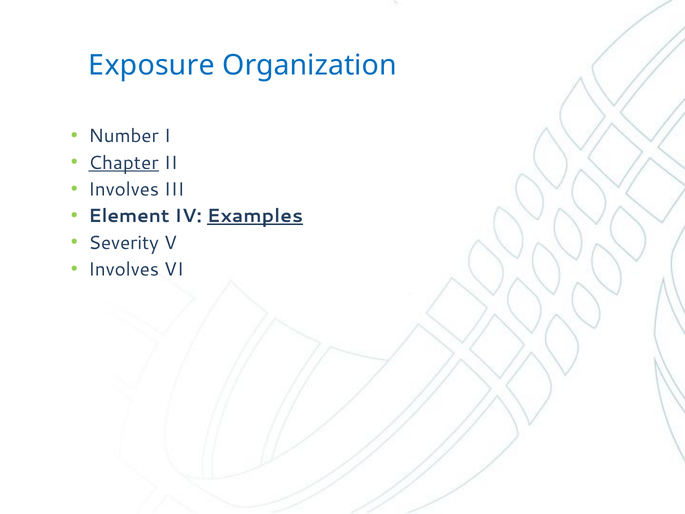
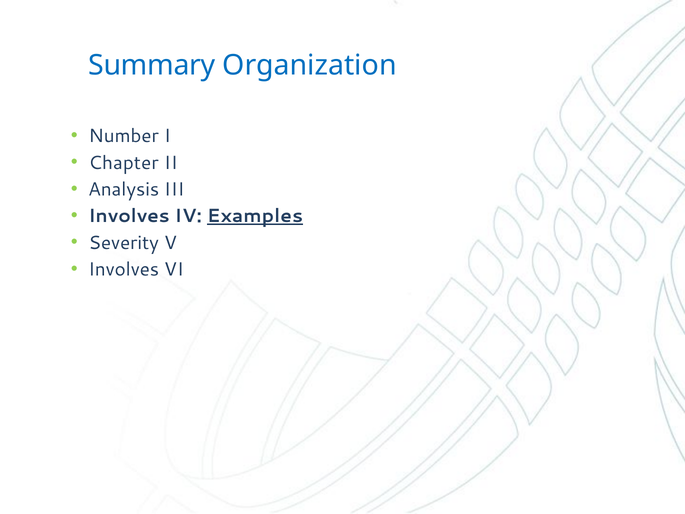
Exposure: Exposure -> Summary (152, 65)
Chapter underline: present -> none (124, 163)
Involves: Involves -> Analysis (124, 189)
Element: Element -> Involves (129, 216)
